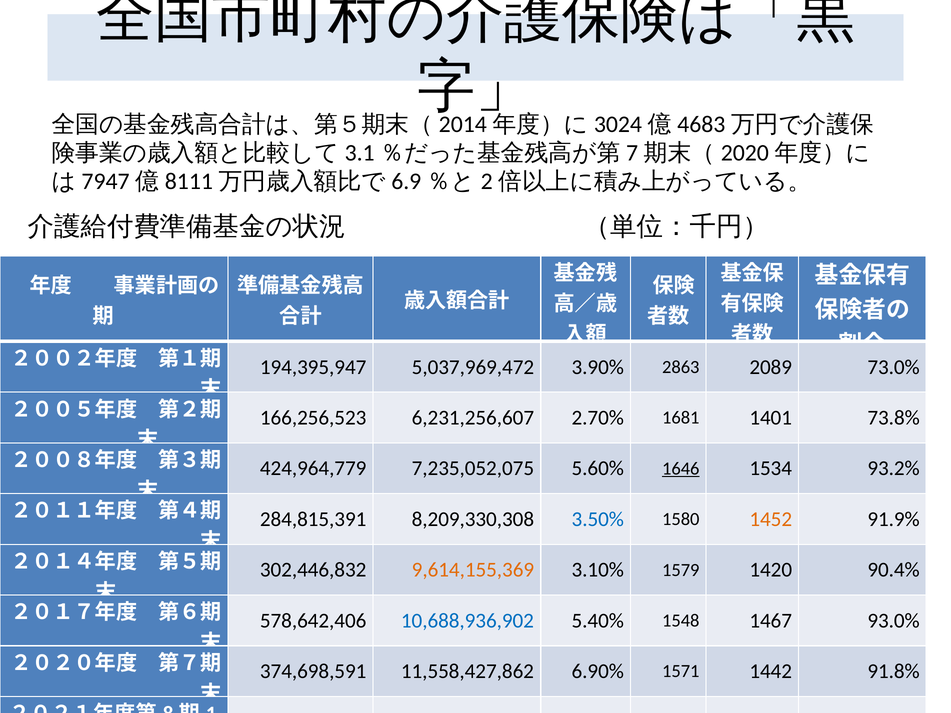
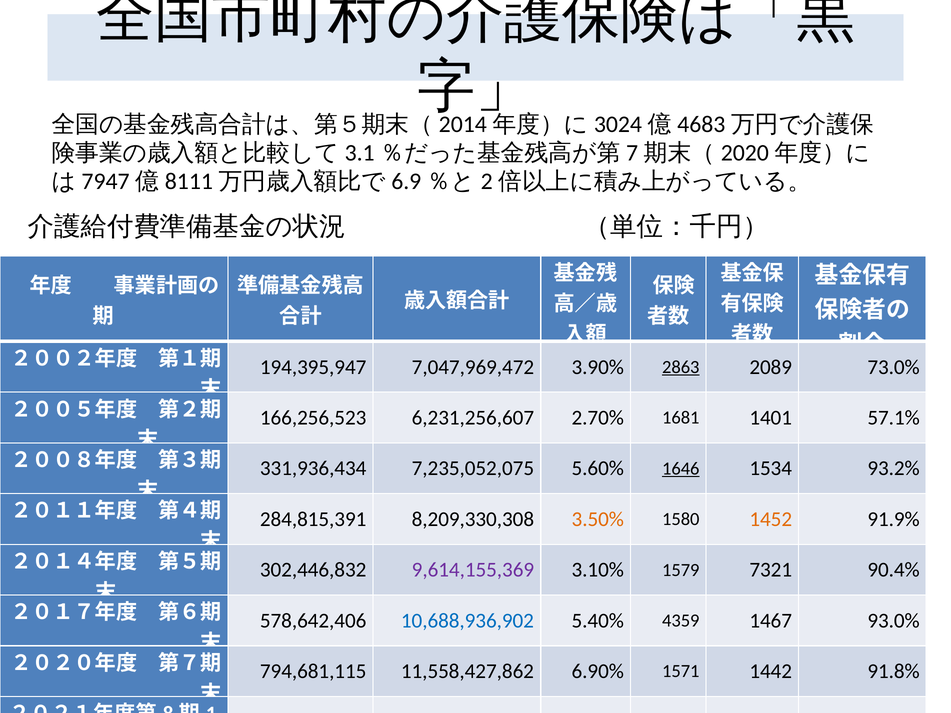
5,037,969,472: 5,037,969,472 -> 7,047,969,472 (473, 367)
2863 underline: none -> present (681, 367)
73.8%: 73.8% -> 57.1% (894, 418)
424,964,779: 424,964,779 -> 331,936,434 (313, 469)
3.50% colour: blue -> orange (598, 519)
9,614,155,369 colour: orange -> purple (473, 570)
1420: 1420 -> 7321 (771, 570)
1548: 1548 -> 4359 (681, 621)
374,698,591: 374,698,591 -> 794,681,115 (313, 672)
